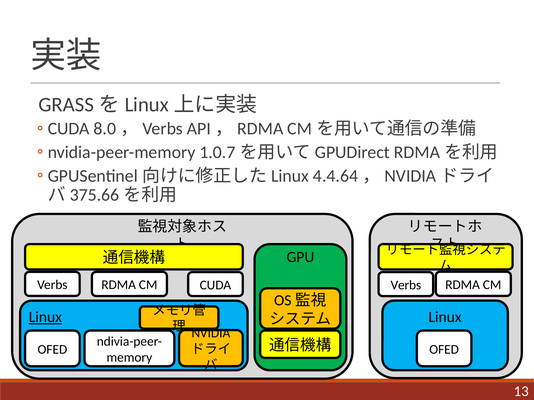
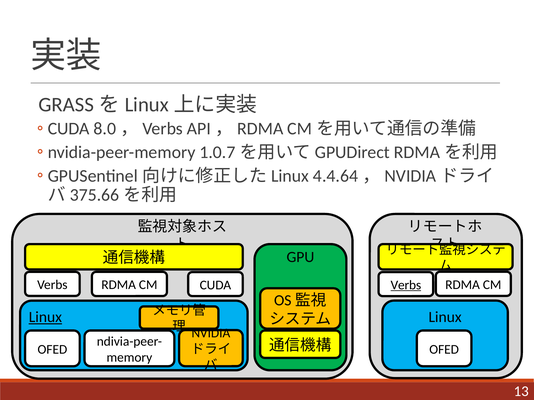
Verbs underline: none -> present (406, 285)
